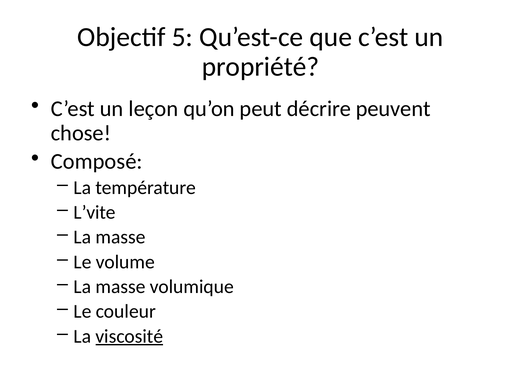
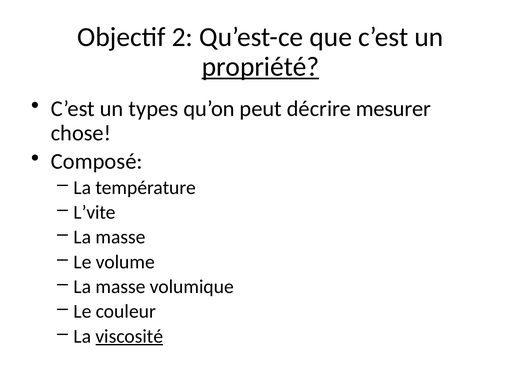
5: 5 -> 2 (182, 37)
propriété underline: none -> present (260, 67)
leçon: leçon -> types (153, 109)
peuvent: peuvent -> mesurer (393, 109)
